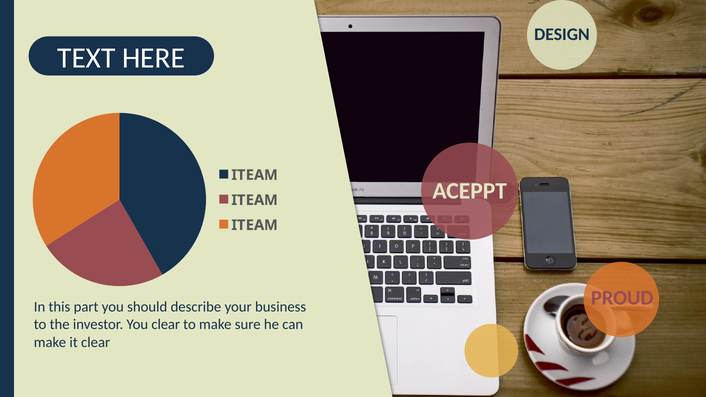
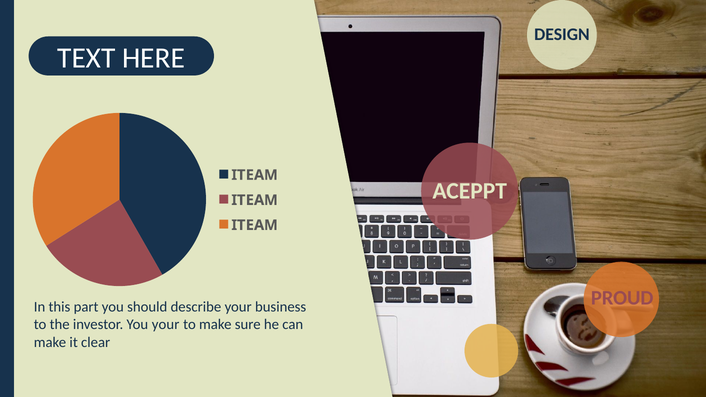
You clear: clear -> your (166, 325)
